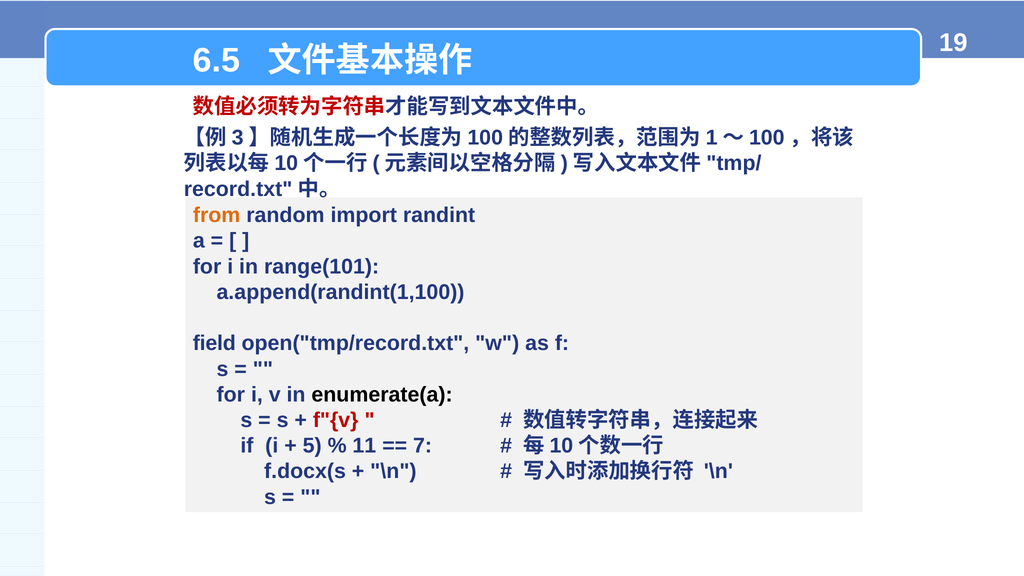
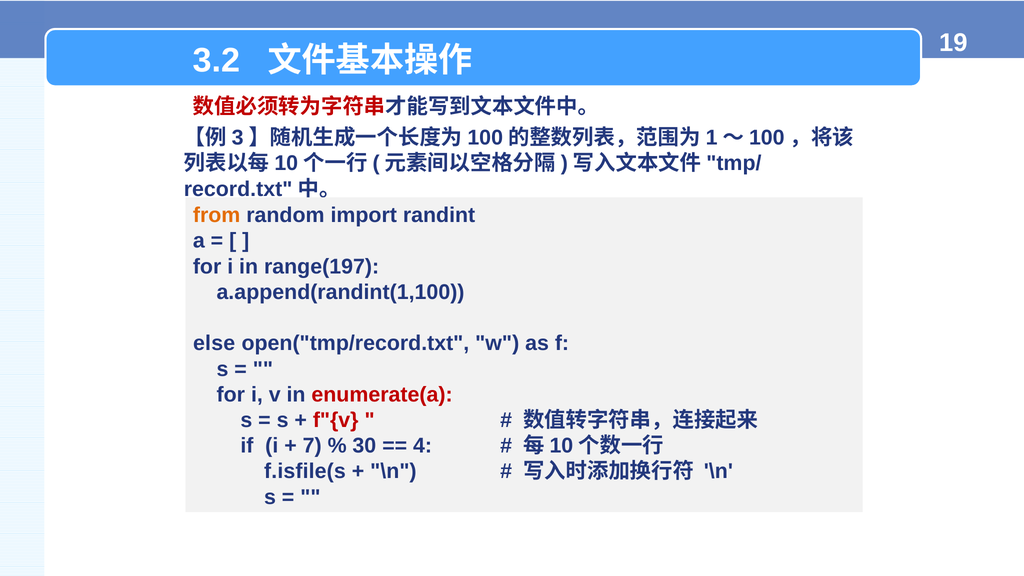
6.5: 6.5 -> 3.2 (217, 61)
range(101: range(101 -> range(197 (322, 267)
field: field -> else (214, 343)
enumerate(a colour: black -> red (382, 395)
5: 5 -> 7 (312, 446)
11: 11 -> 30 (364, 446)
7: 7 -> 4 (423, 446)
f.docx(s: f.docx(s -> f.isfile(s (305, 471)
